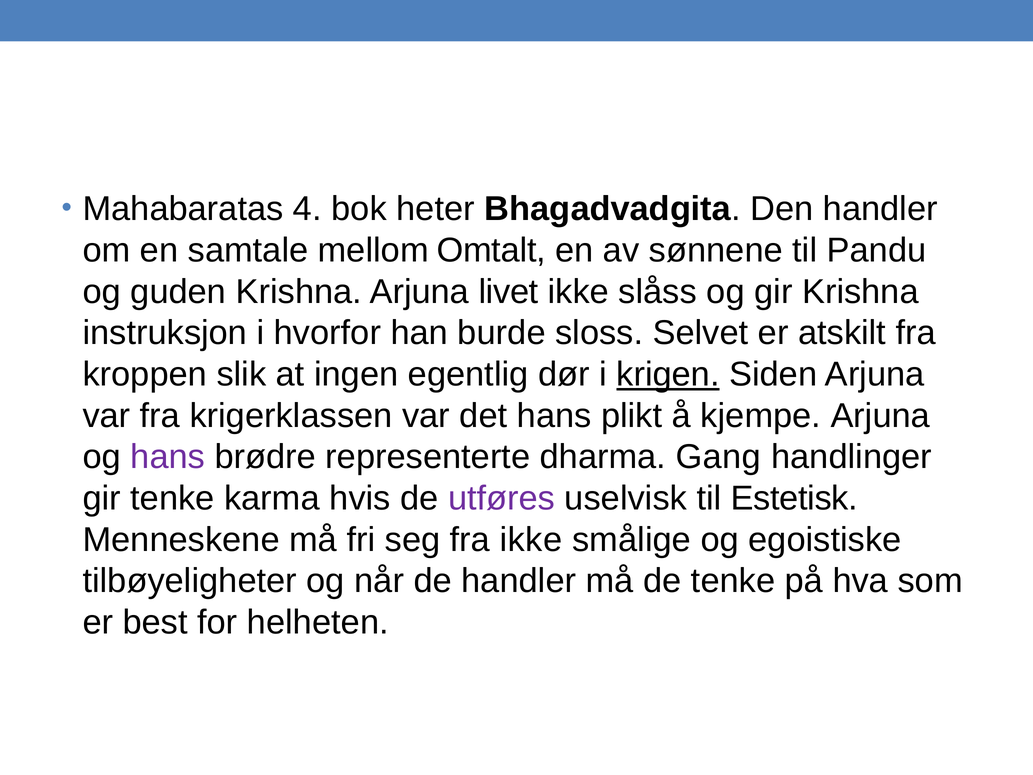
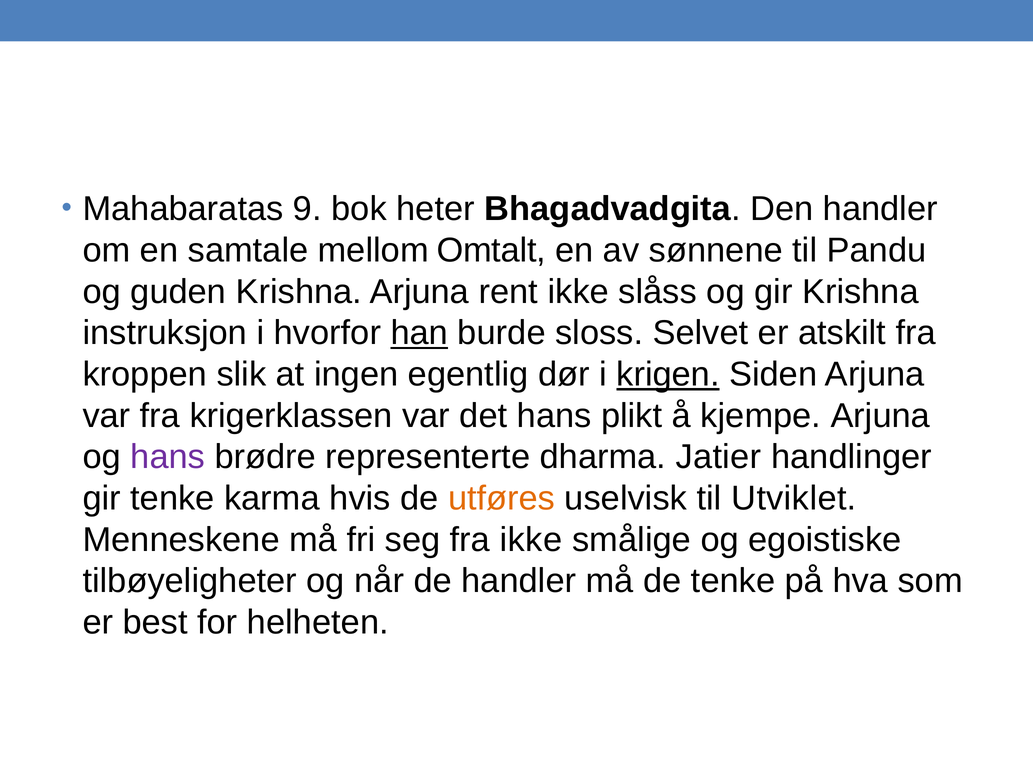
4: 4 -> 9 (307, 209)
livet: livet -> rent (508, 292)
han underline: none -> present (419, 333)
Gang: Gang -> Jatier (718, 457)
utføres colour: purple -> orange (502, 498)
Estetisk: Estetisk -> Utviklet (794, 498)
